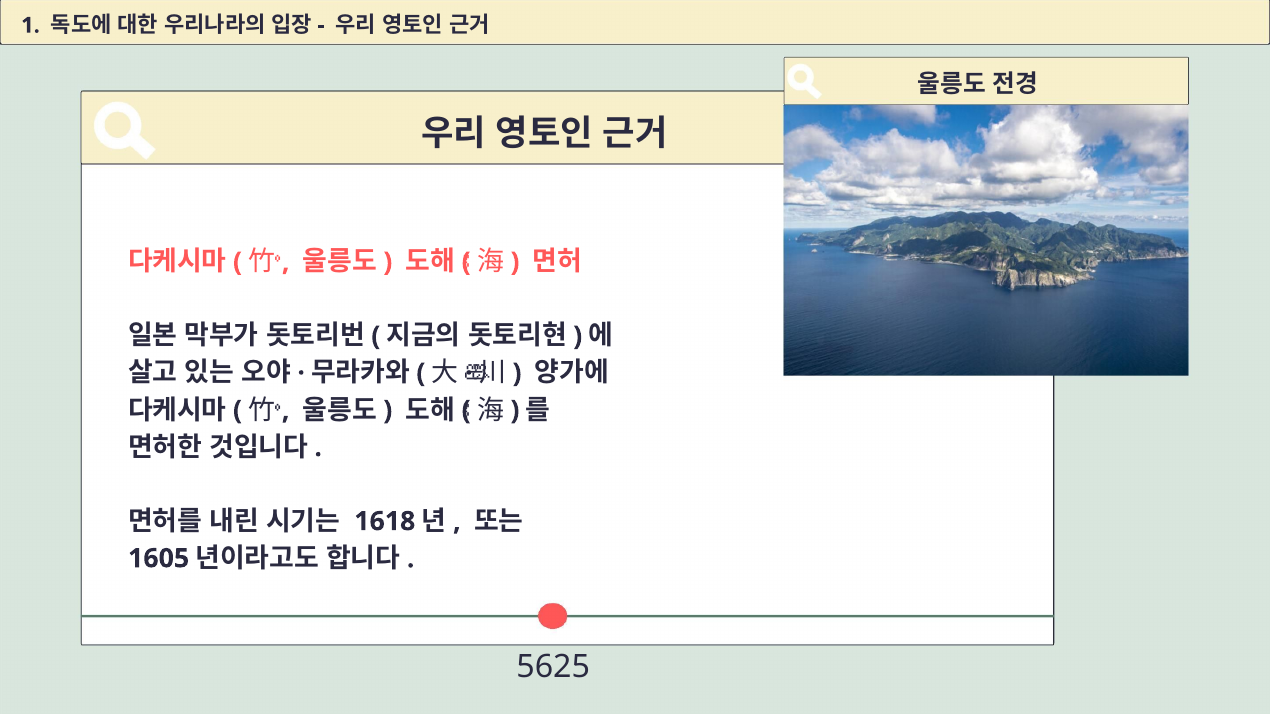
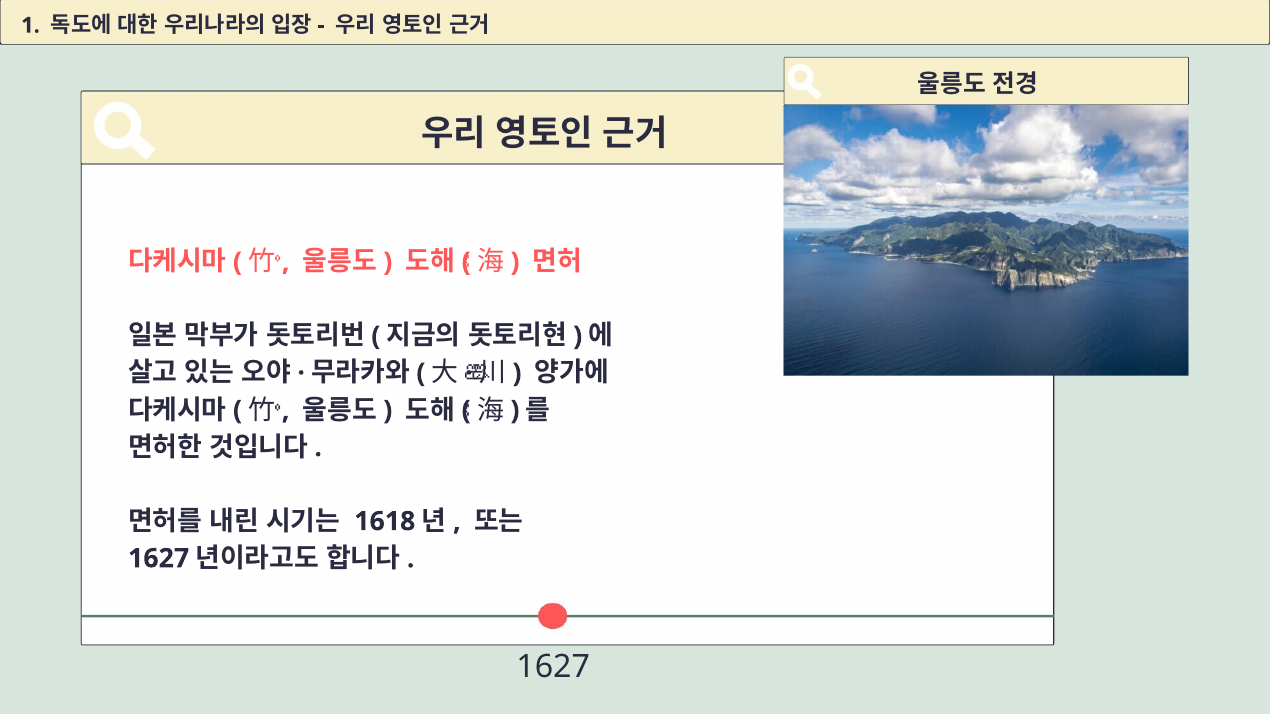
1605: 1605 -> 1627 (159, 558)
5625: 5625 -> 1627 (553, 666)
